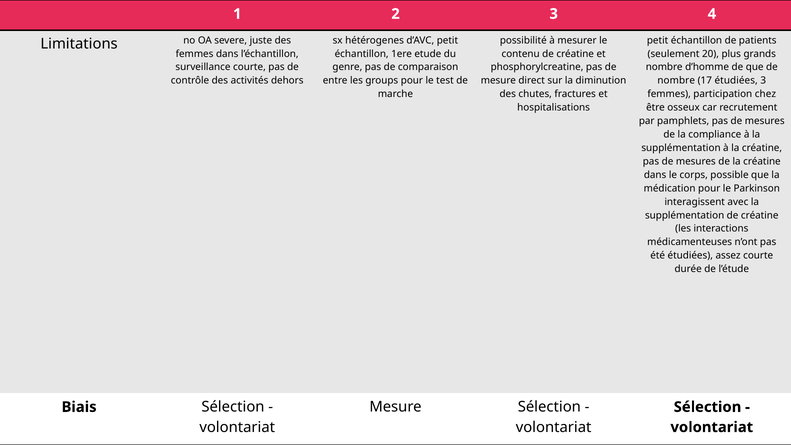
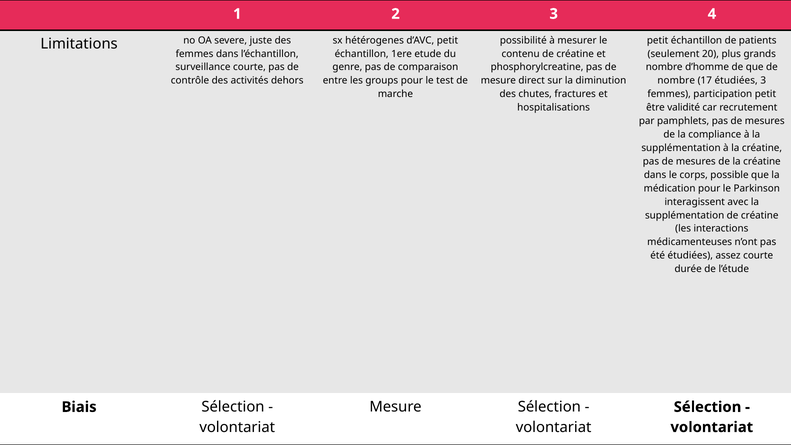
participation chez: chez -> petit (765, 94)
osseux: osseux -> validité (684, 108)
